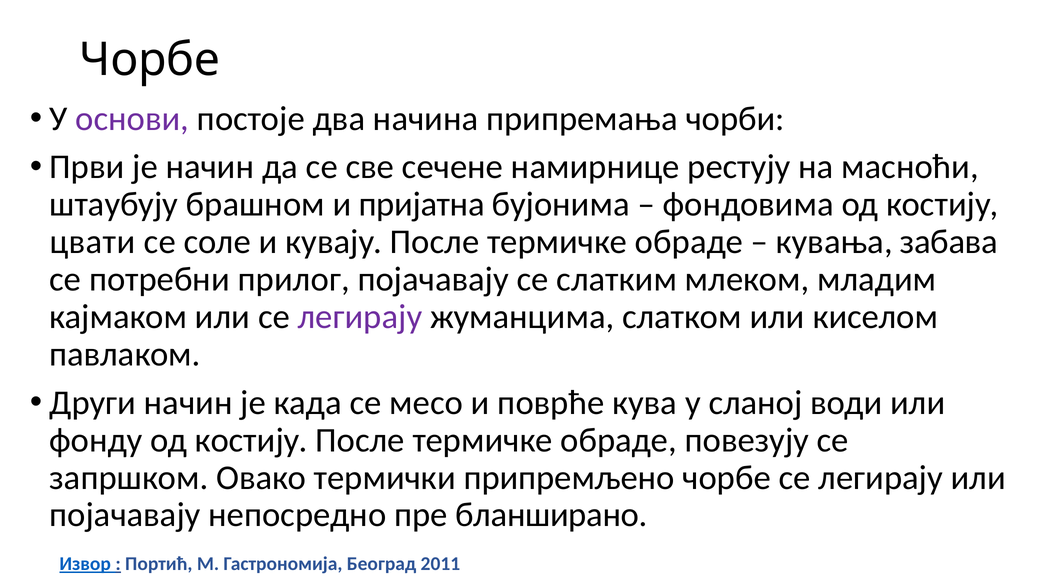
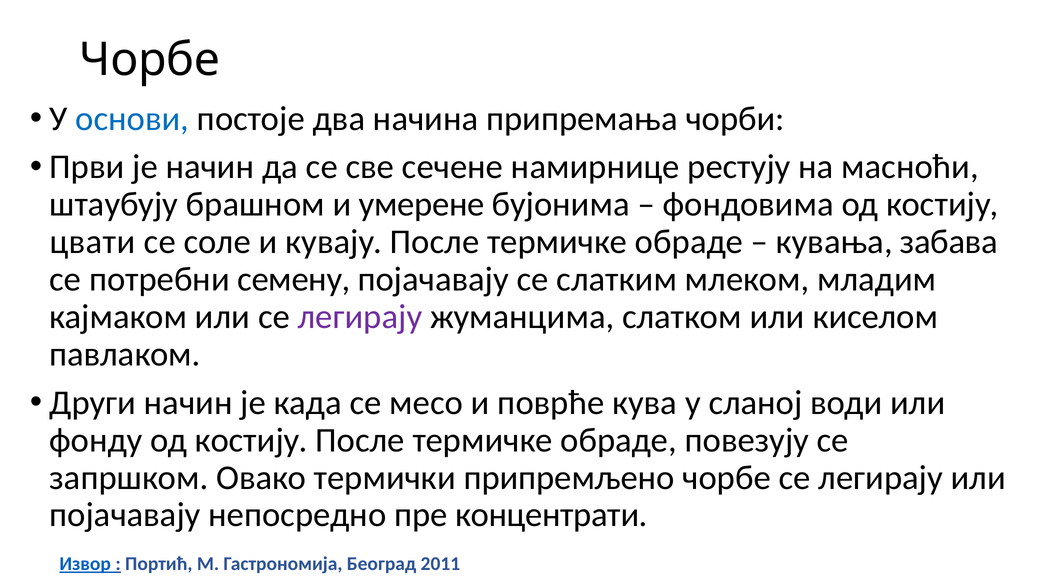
основи colour: purple -> blue (132, 119)
пријатна: пријатна -> умерене (422, 204)
прилог: прилог -> семену (294, 279)
бланширано: бланширано -> концентрати (551, 515)
